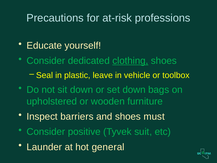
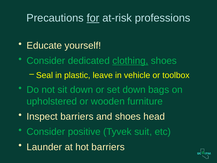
for underline: none -> present (93, 18)
must: must -> head (154, 116)
hot general: general -> barriers (108, 147)
